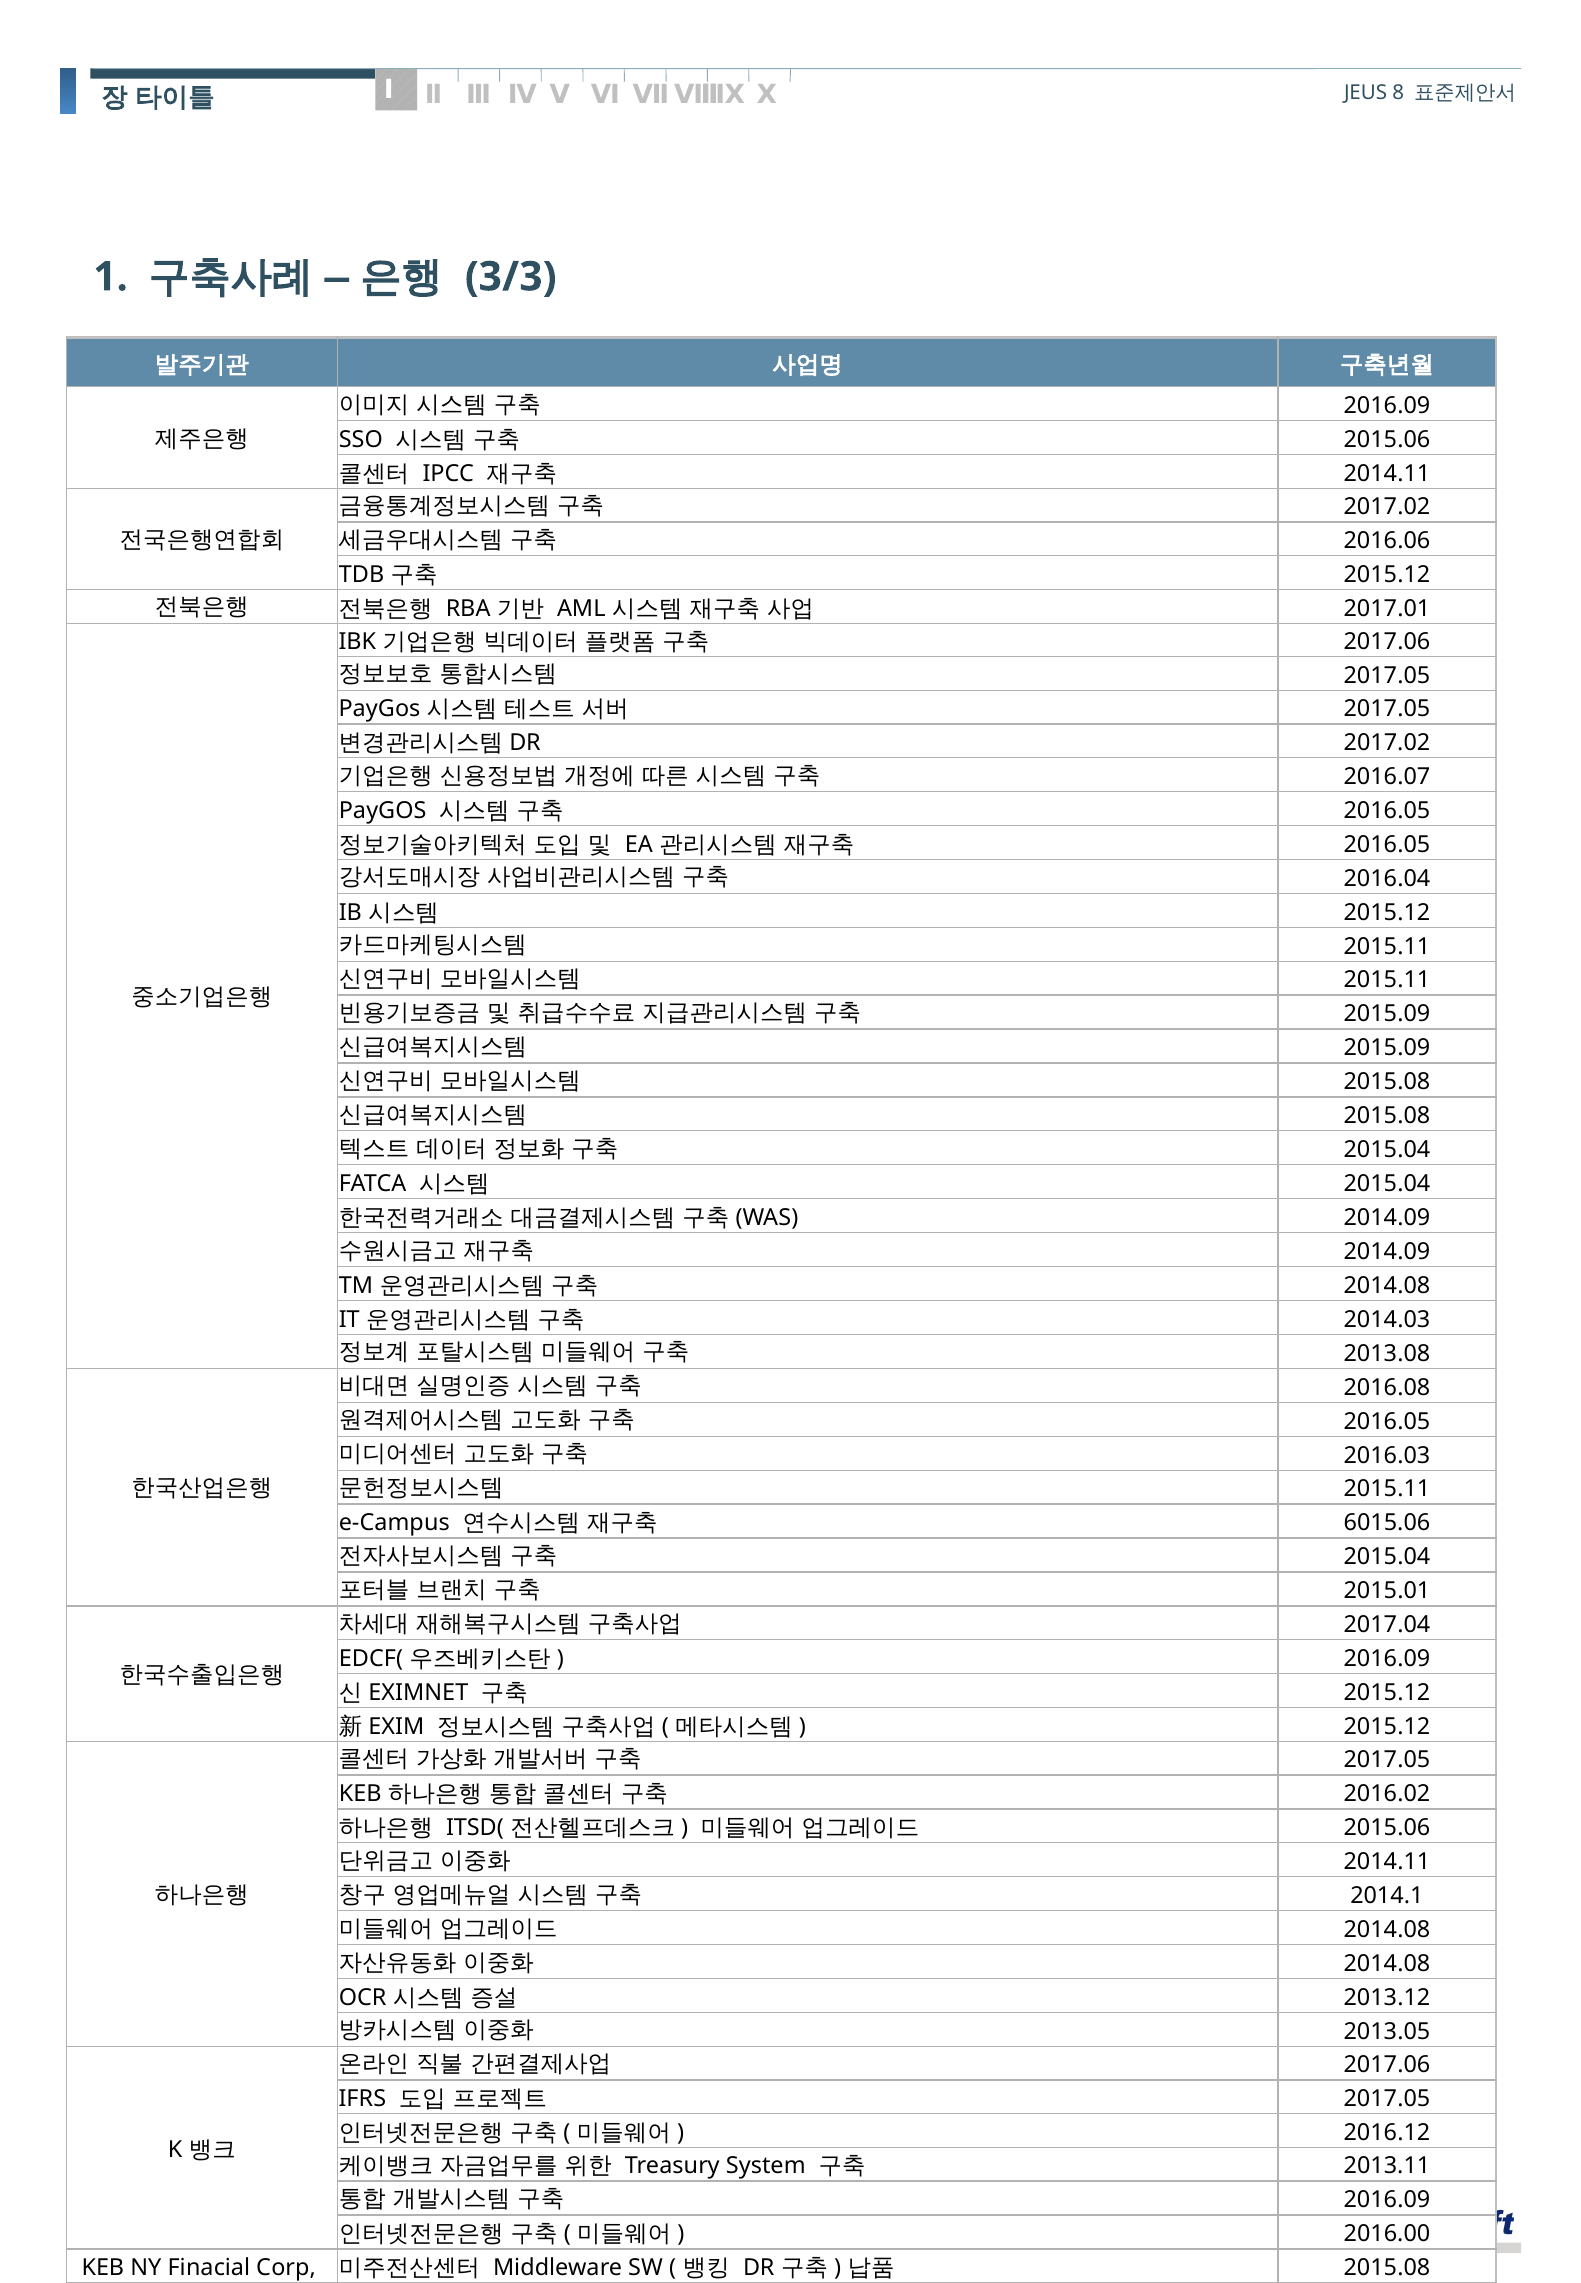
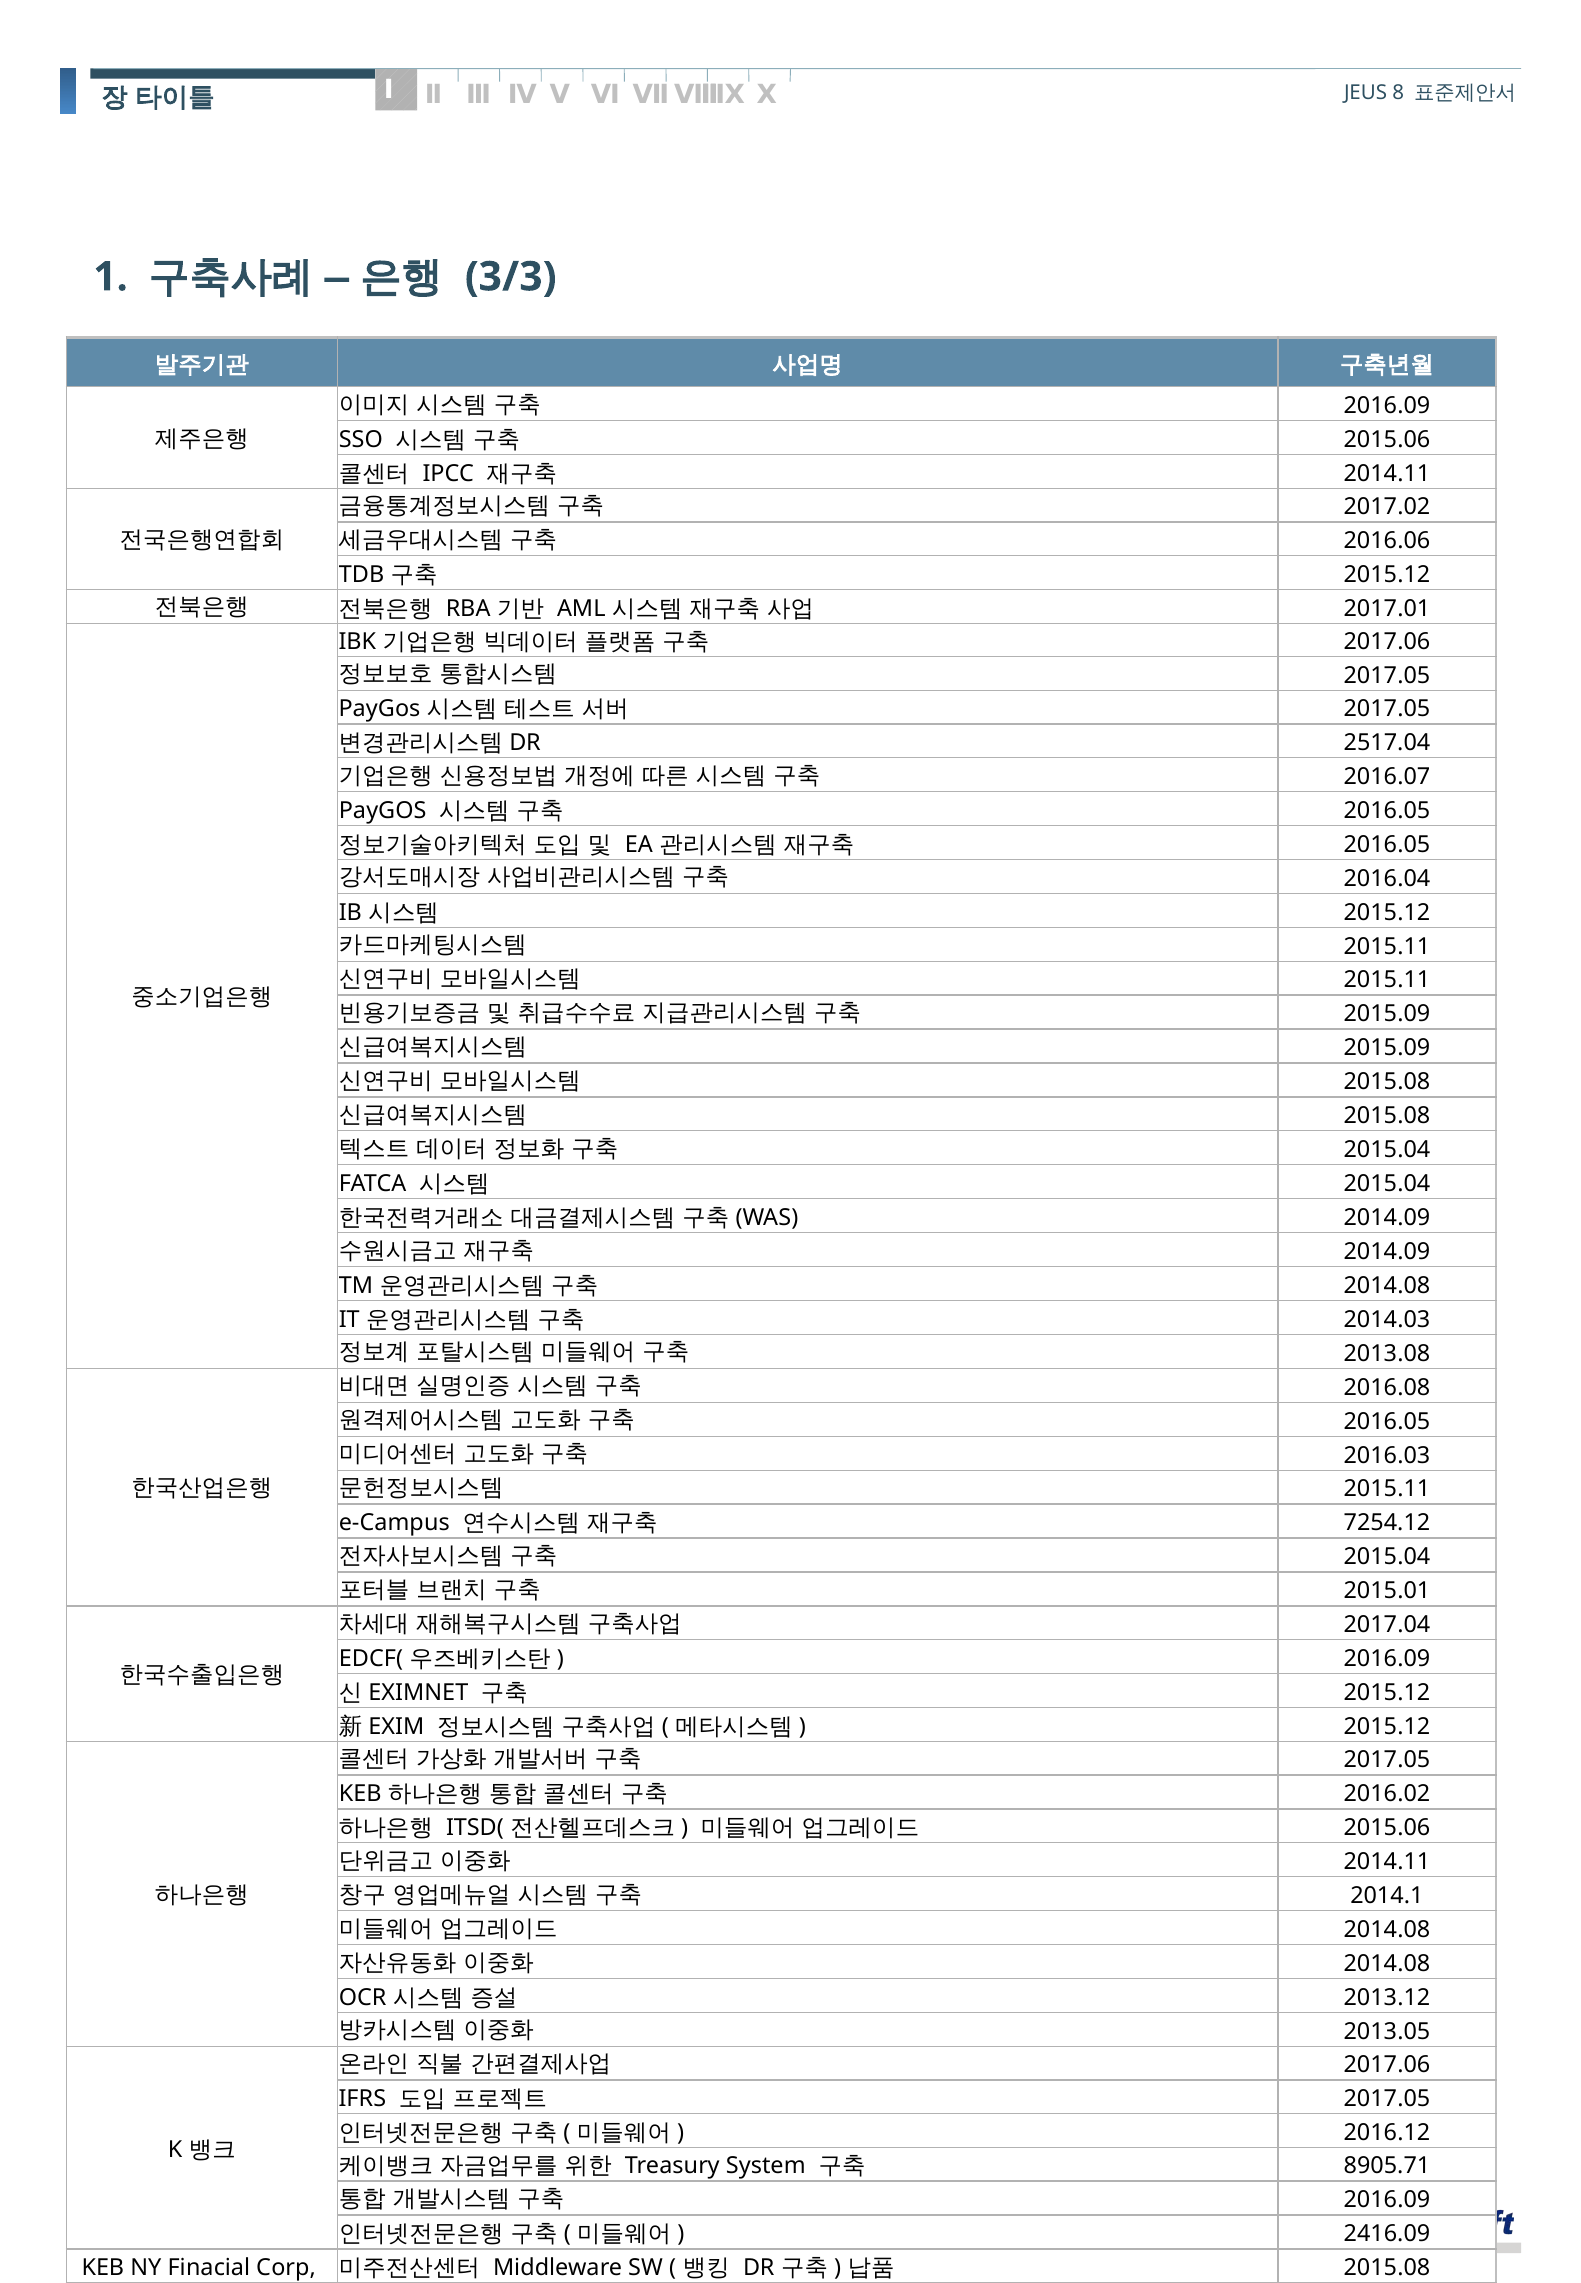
2017.02: 2017.02 -> 2517.04 (1387, 743)
6015.06: 6015.06 -> 7254.12 (1387, 1524)
2013.11: 2013.11 -> 8905.71 (1387, 2167)
2016.00: 2016.00 -> 2416.09 (1387, 2235)
